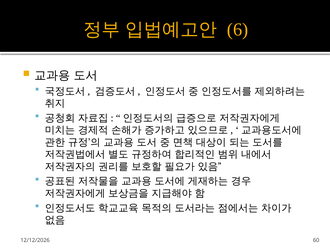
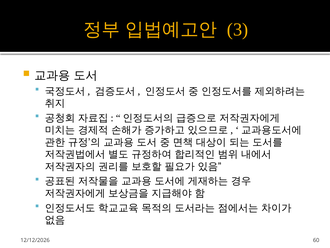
6: 6 -> 3 (238, 29)
